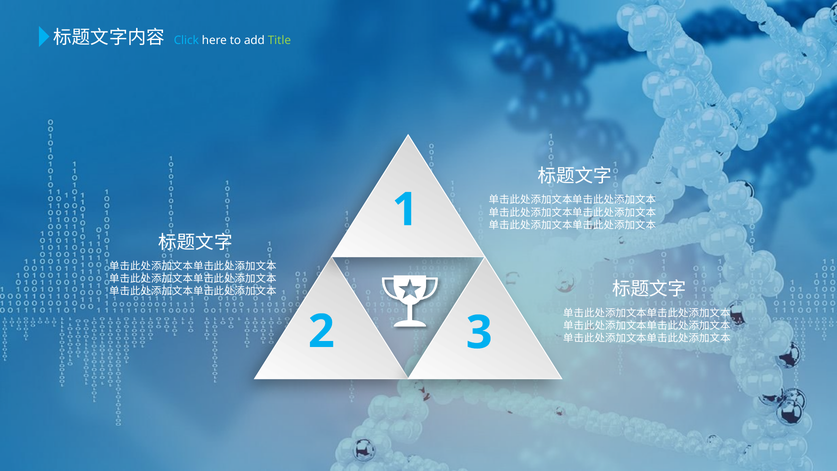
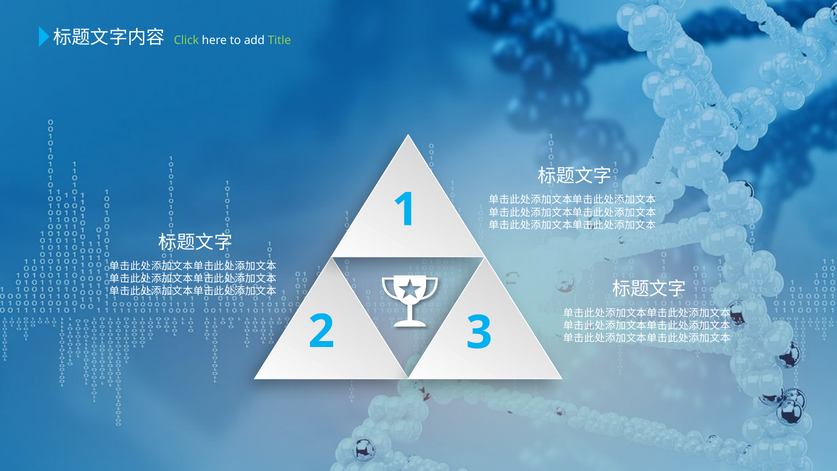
Click colour: light blue -> light green (186, 40)
